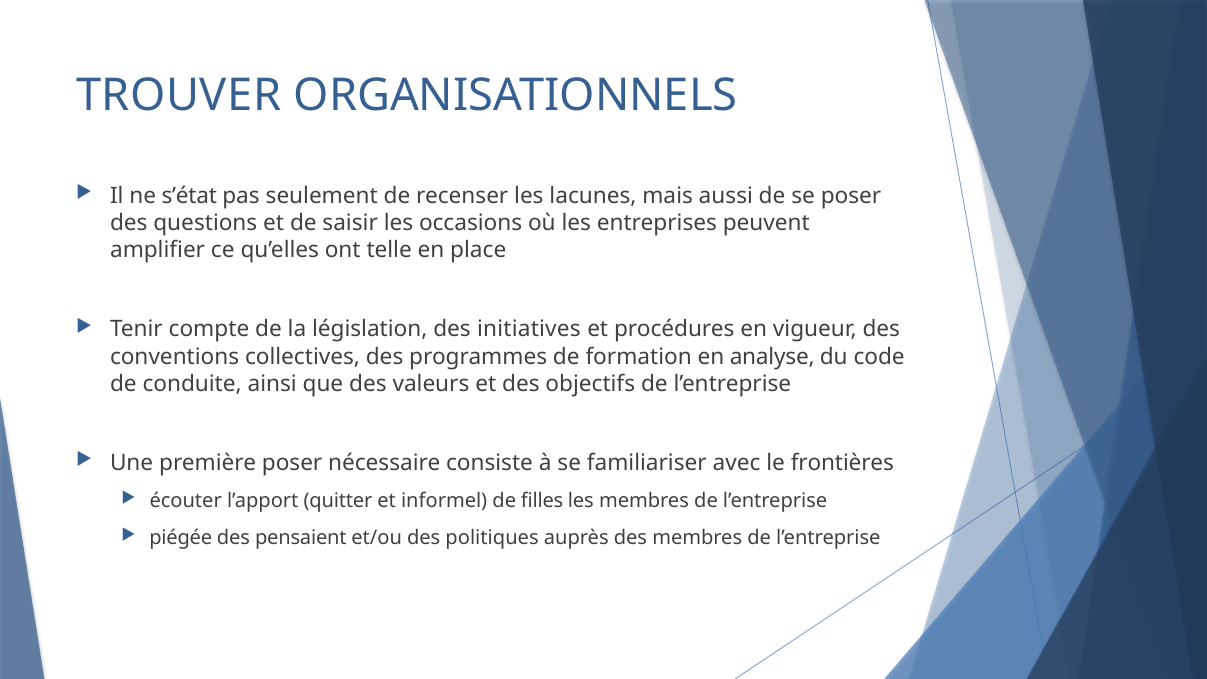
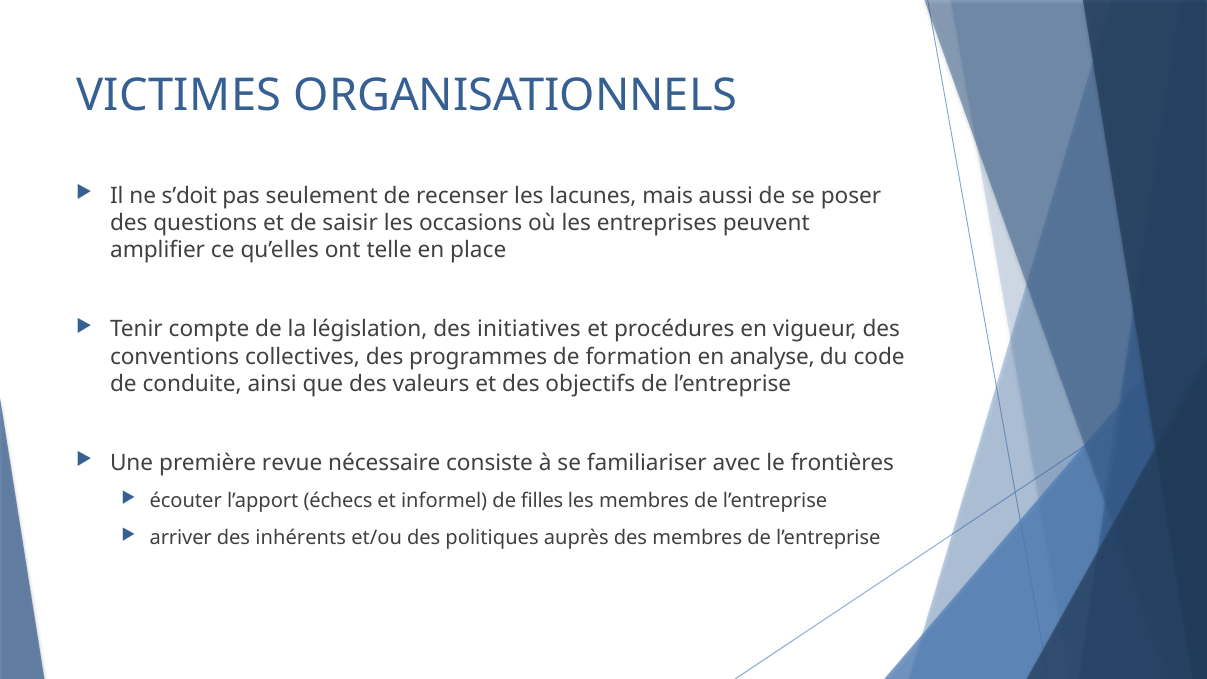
TROUVER: TROUVER -> VICTIMES (179, 95)
s’état: s’état -> s’doit (189, 196)
première poser: poser -> revue (292, 463)
quitter: quitter -> échecs (338, 501)
piégée: piégée -> arriver (181, 538)
pensaient: pensaient -> inhérents (301, 538)
